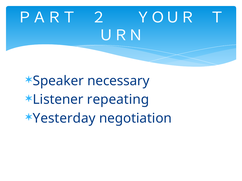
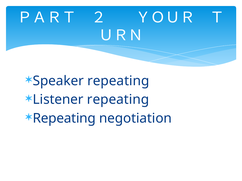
Speaker necessary: necessary -> repeating (118, 81)
Yesterday: Yesterday -> Repeating (64, 119)
